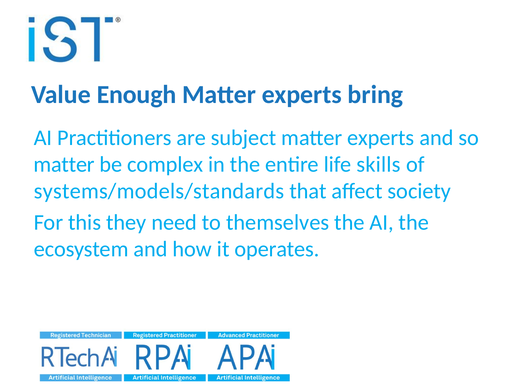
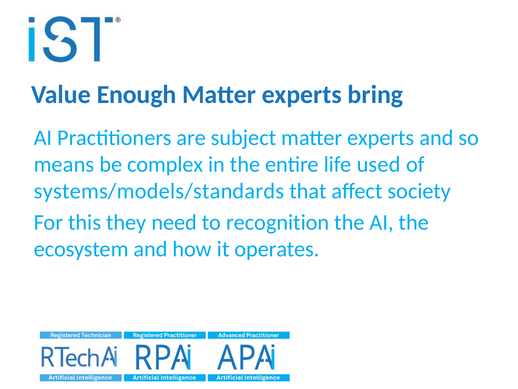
matter: matter -> means (64, 164)
skills: skills -> used (379, 164)
themselves: themselves -> recognition (278, 222)
